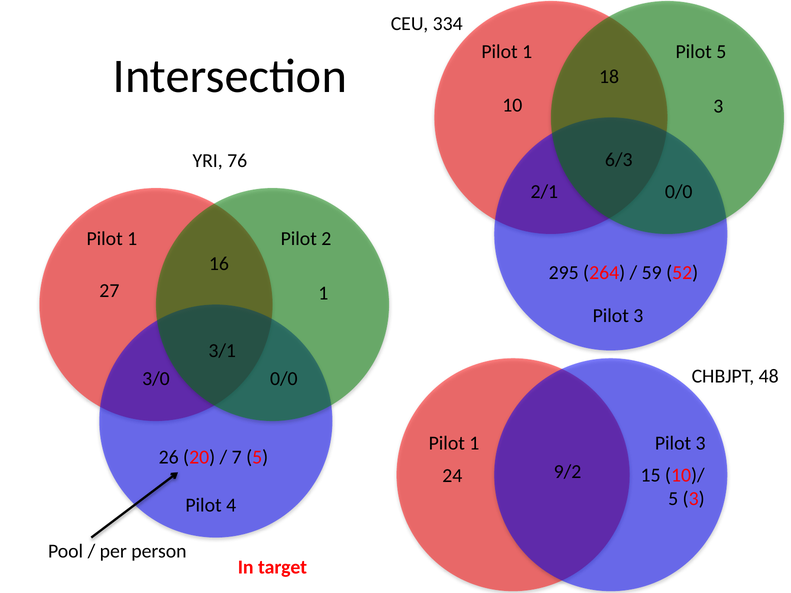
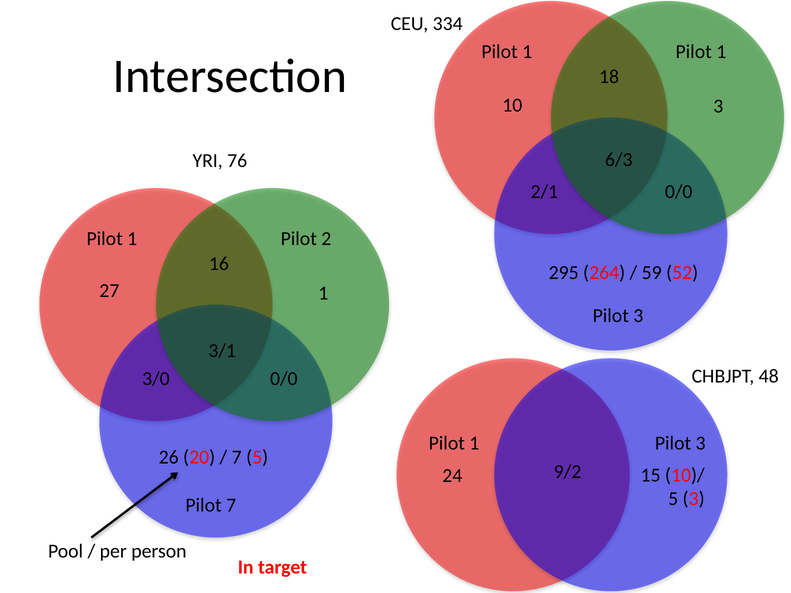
5: 5 -> 1 (721, 52)
Pilot 4: 4 -> 7 (231, 505)
